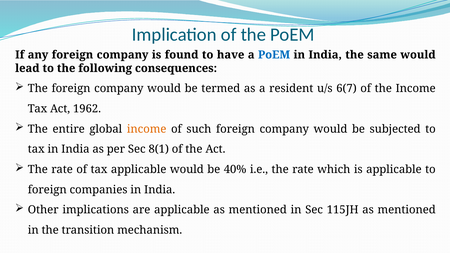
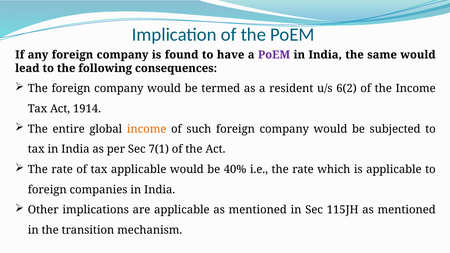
PoEM colour: blue -> purple (274, 55)
6(7: 6(7 -> 6(2 (346, 89)
1962: 1962 -> 1914 (87, 109)
8(1: 8(1 -> 7(1 (159, 149)
